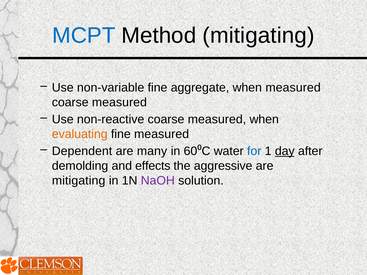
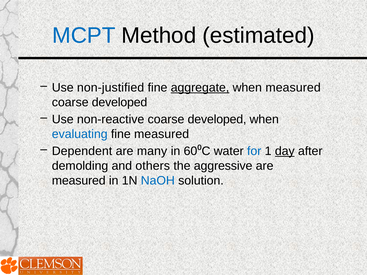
Method mitigating: mitigating -> estimated (259, 36)
non-variable: non-variable -> non-justified (111, 88)
aggregate underline: none -> present (200, 88)
measured: measured -> developed (120, 102)
non-reactive coarse measured: measured -> developed (217, 120)
evaluating colour: orange -> blue (80, 134)
effects: effects -> others (153, 166)
mitigating: mitigating -> measured (79, 181)
NaOH colour: purple -> blue (158, 181)
